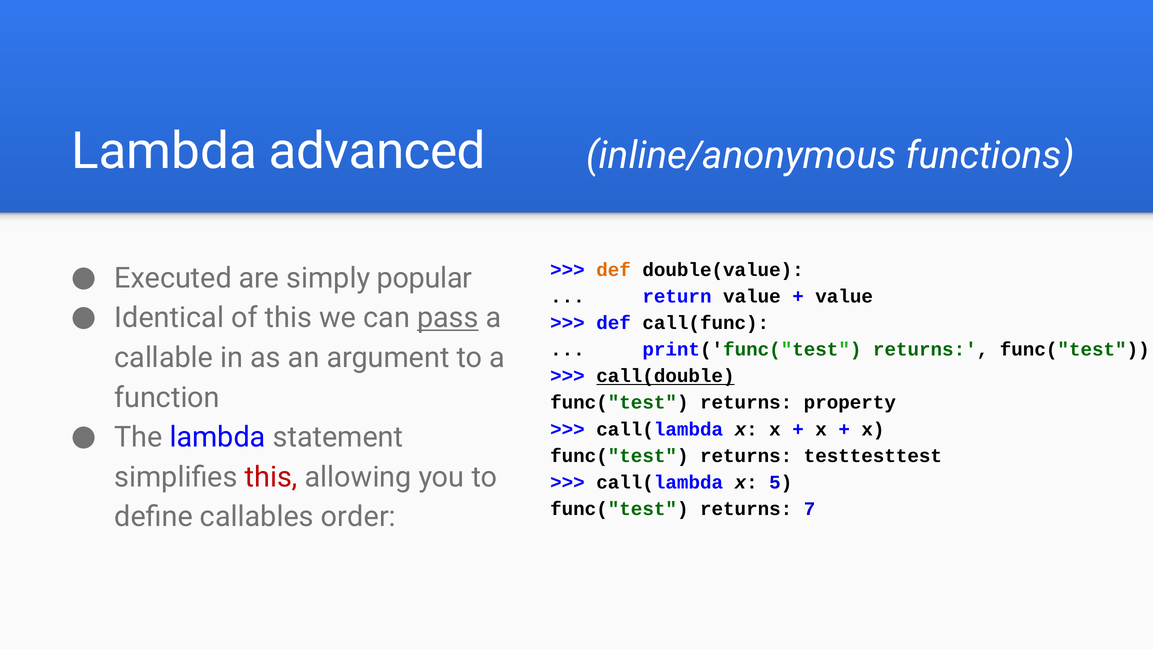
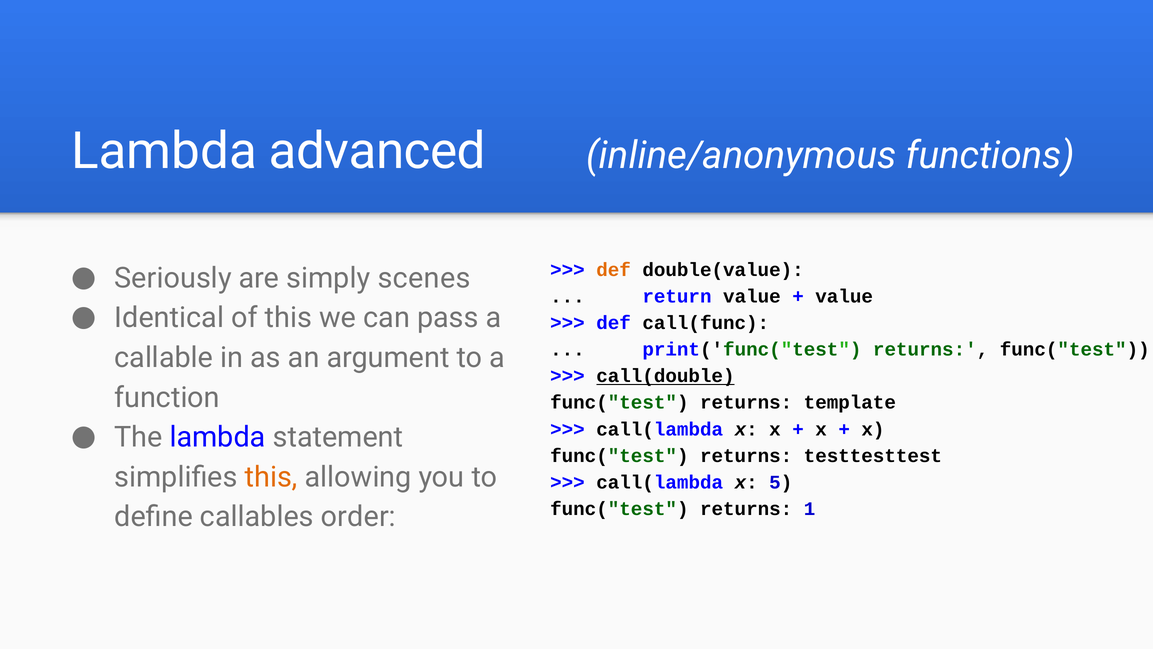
Executed: Executed -> Seriously (173, 278)
popular: popular -> scenes (424, 278)
pass underline: present -> none (448, 318)
property: property -> template (850, 402)
this colour: red -> orange (271, 477)
7: 7 -> 1 (810, 508)
